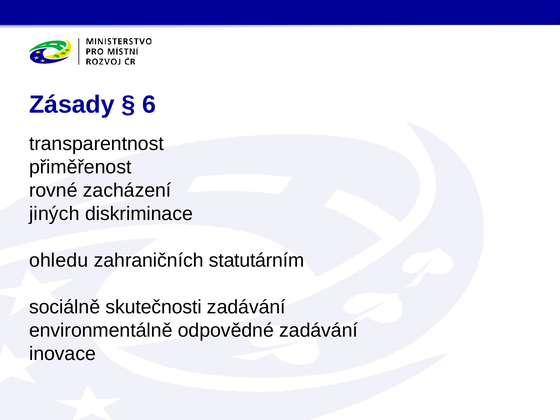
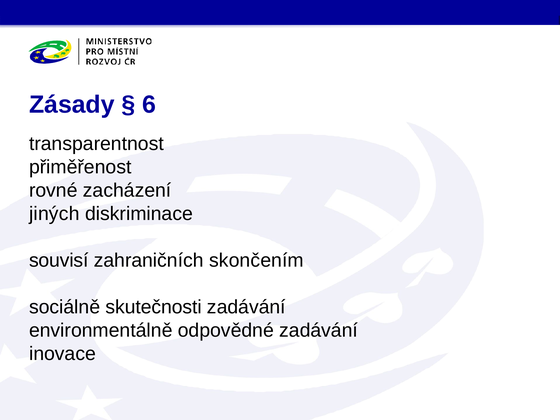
ohledu: ohledu -> souvisí (59, 260)
statutárním: statutárním -> skončením (256, 260)
